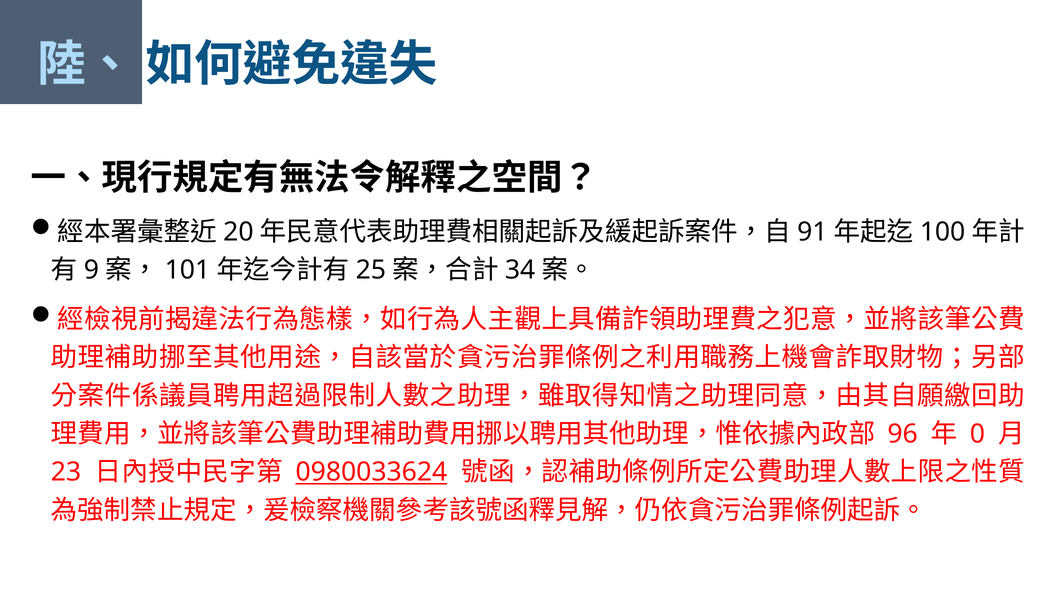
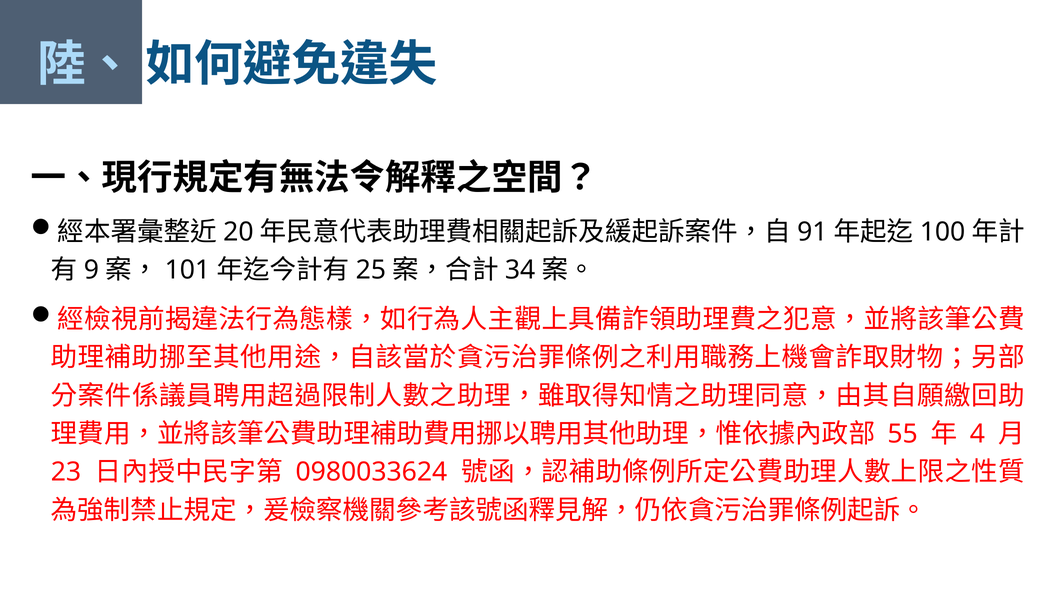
96: 96 -> 55 (903, 434)
0: 0 -> 4 (977, 434)
0980033624 underline: present -> none (371, 473)
